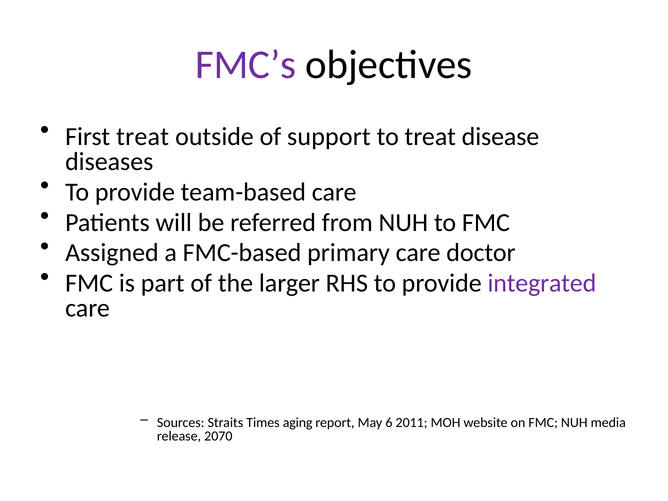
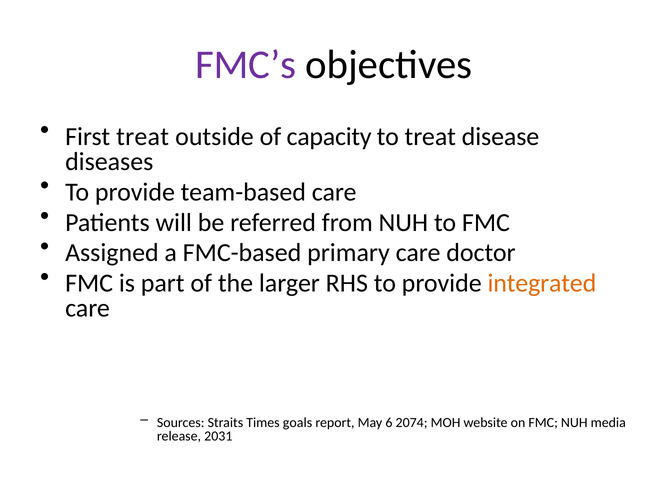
support: support -> capacity (329, 137)
integrated colour: purple -> orange (542, 283)
aging: aging -> goals (298, 423)
2011: 2011 -> 2074 (412, 423)
2070: 2070 -> 2031 (218, 436)
